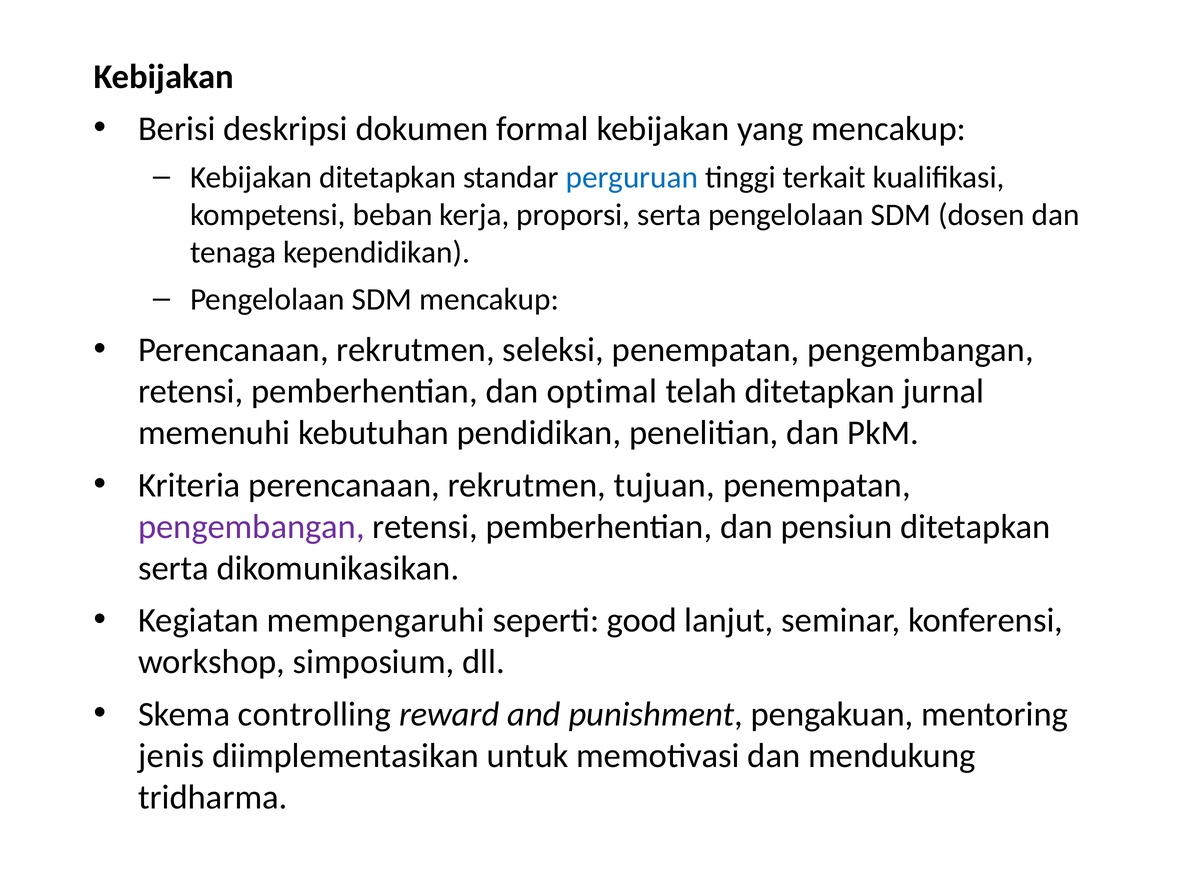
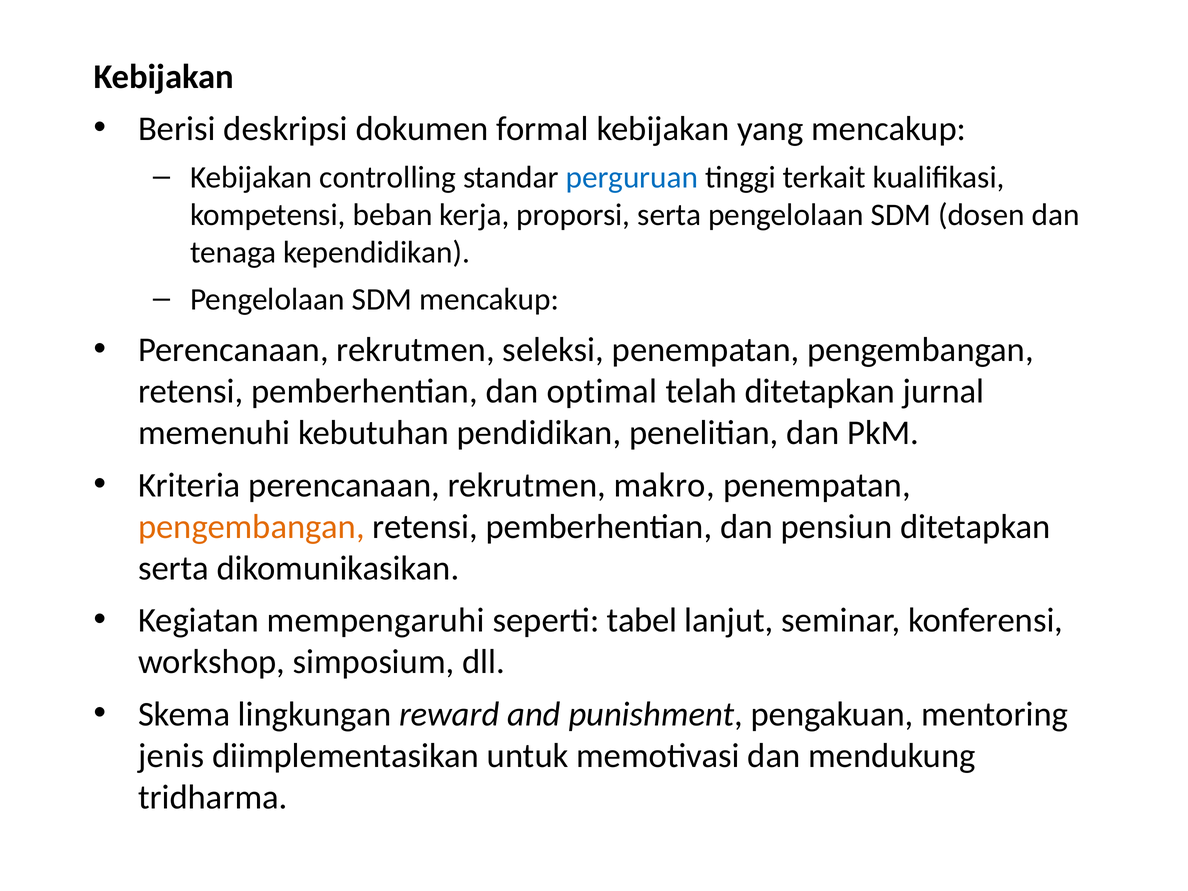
Kebijakan ditetapkan: ditetapkan -> controlling (388, 177)
tujuan: tujuan -> makro (664, 485)
pengembangan colour: purple -> orange (251, 527)
good: good -> tabel (642, 620)
controlling: controlling -> lingkungan (315, 714)
